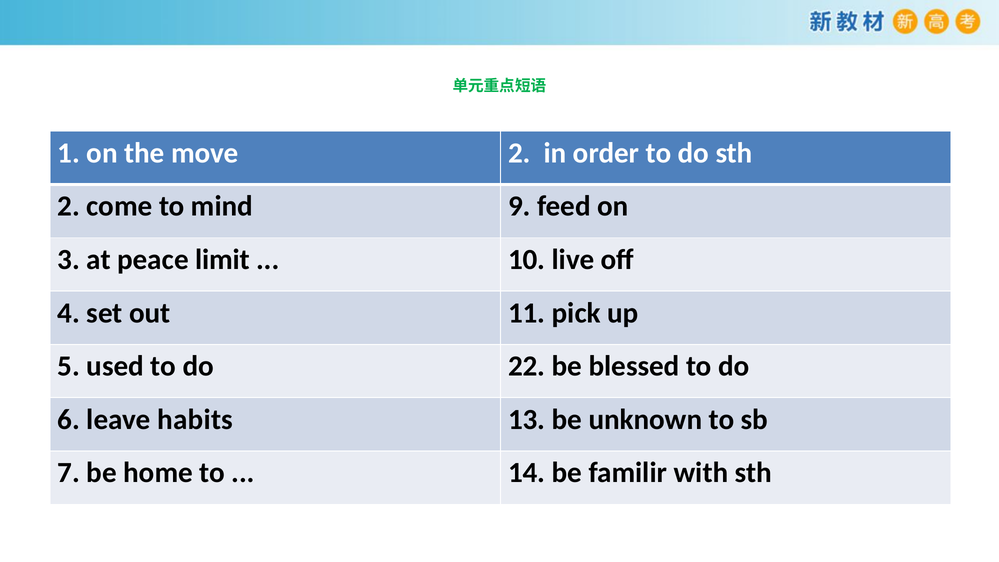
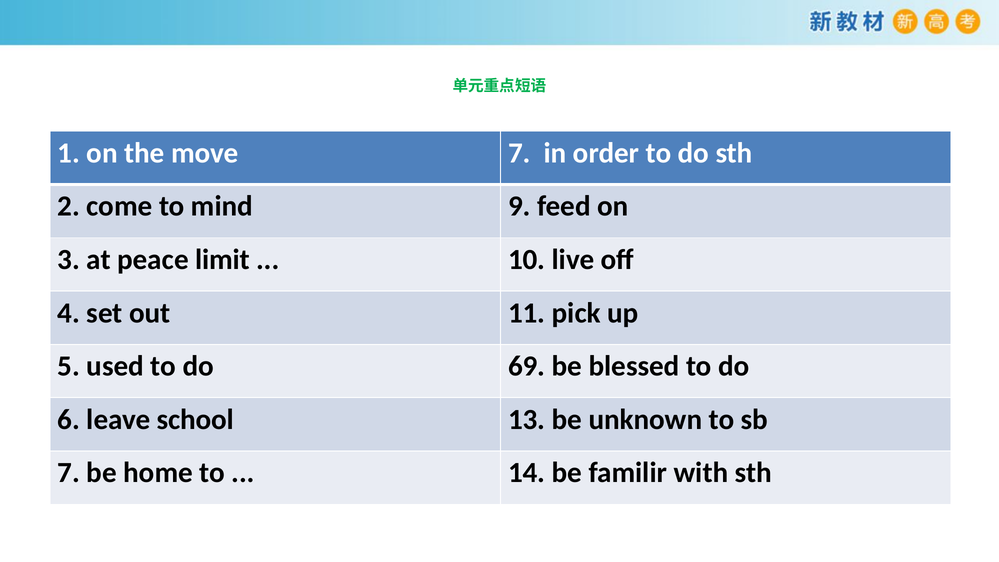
move 2: 2 -> 7 (519, 153)
22: 22 -> 69 (527, 366)
habits: habits -> school (195, 419)
